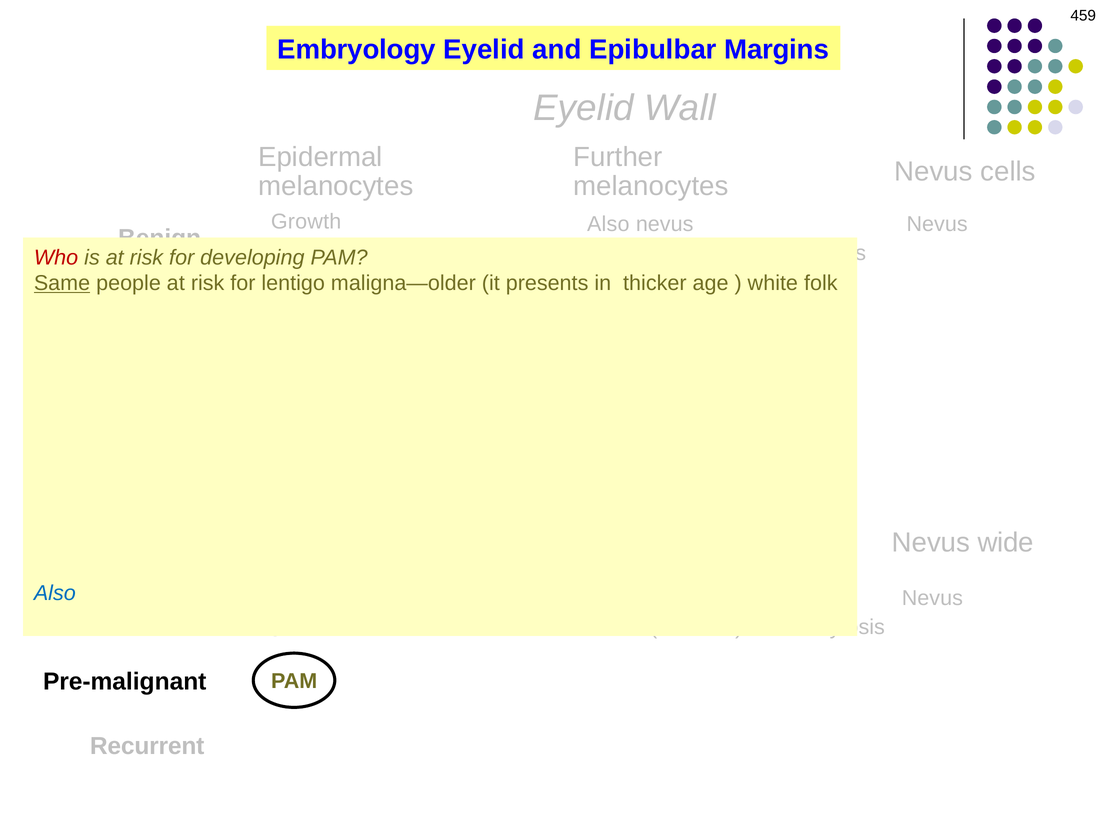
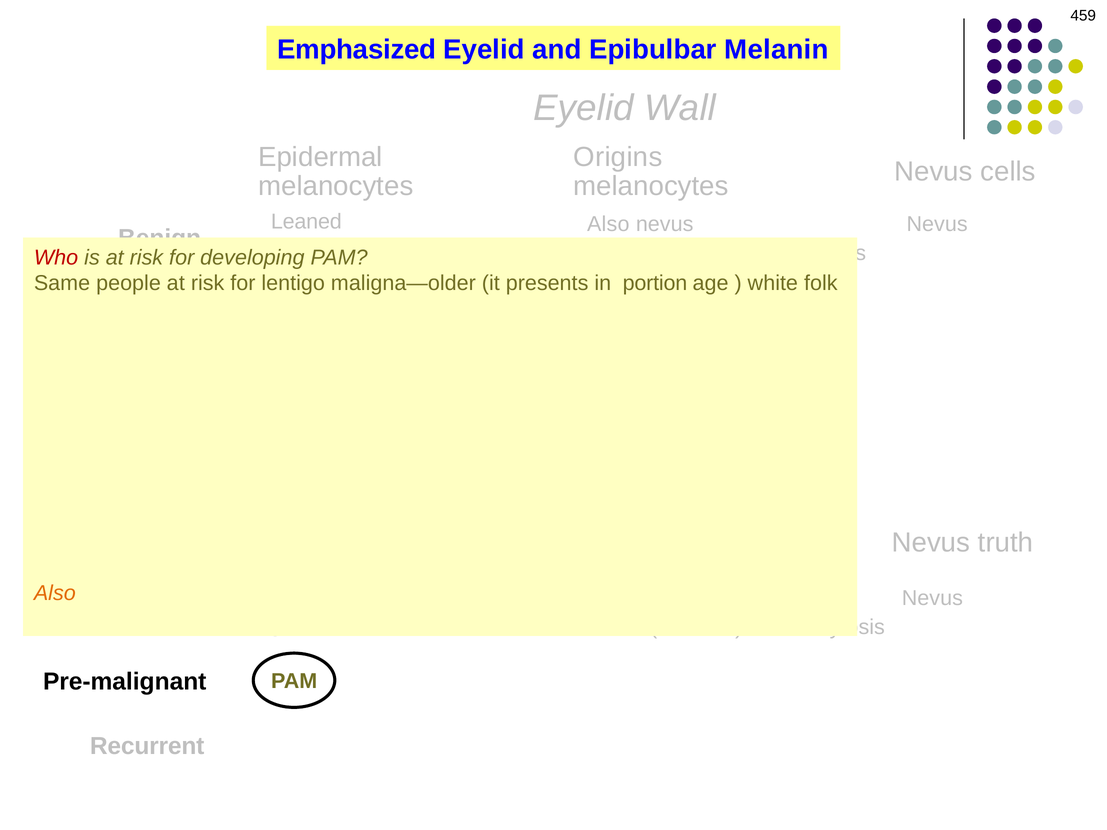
Embryology: Embryology -> Emphasized (357, 50)
Margins: Margins -> Melanin (776, 50)
Further: Further -> Origins (618, 157)
Growth: Growth -> Leaned (306, 222)
Same underline: present -> none (62, 283)
thicker: thicker -> portion (655, 283)
wide: wide -> truth (1006, 543)
Also colour: blue -> orange (55, 594)
